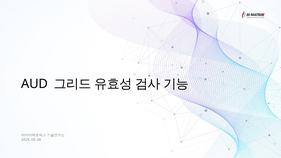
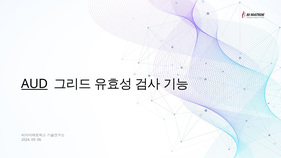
AUD underline: none -> present (35, 84)
